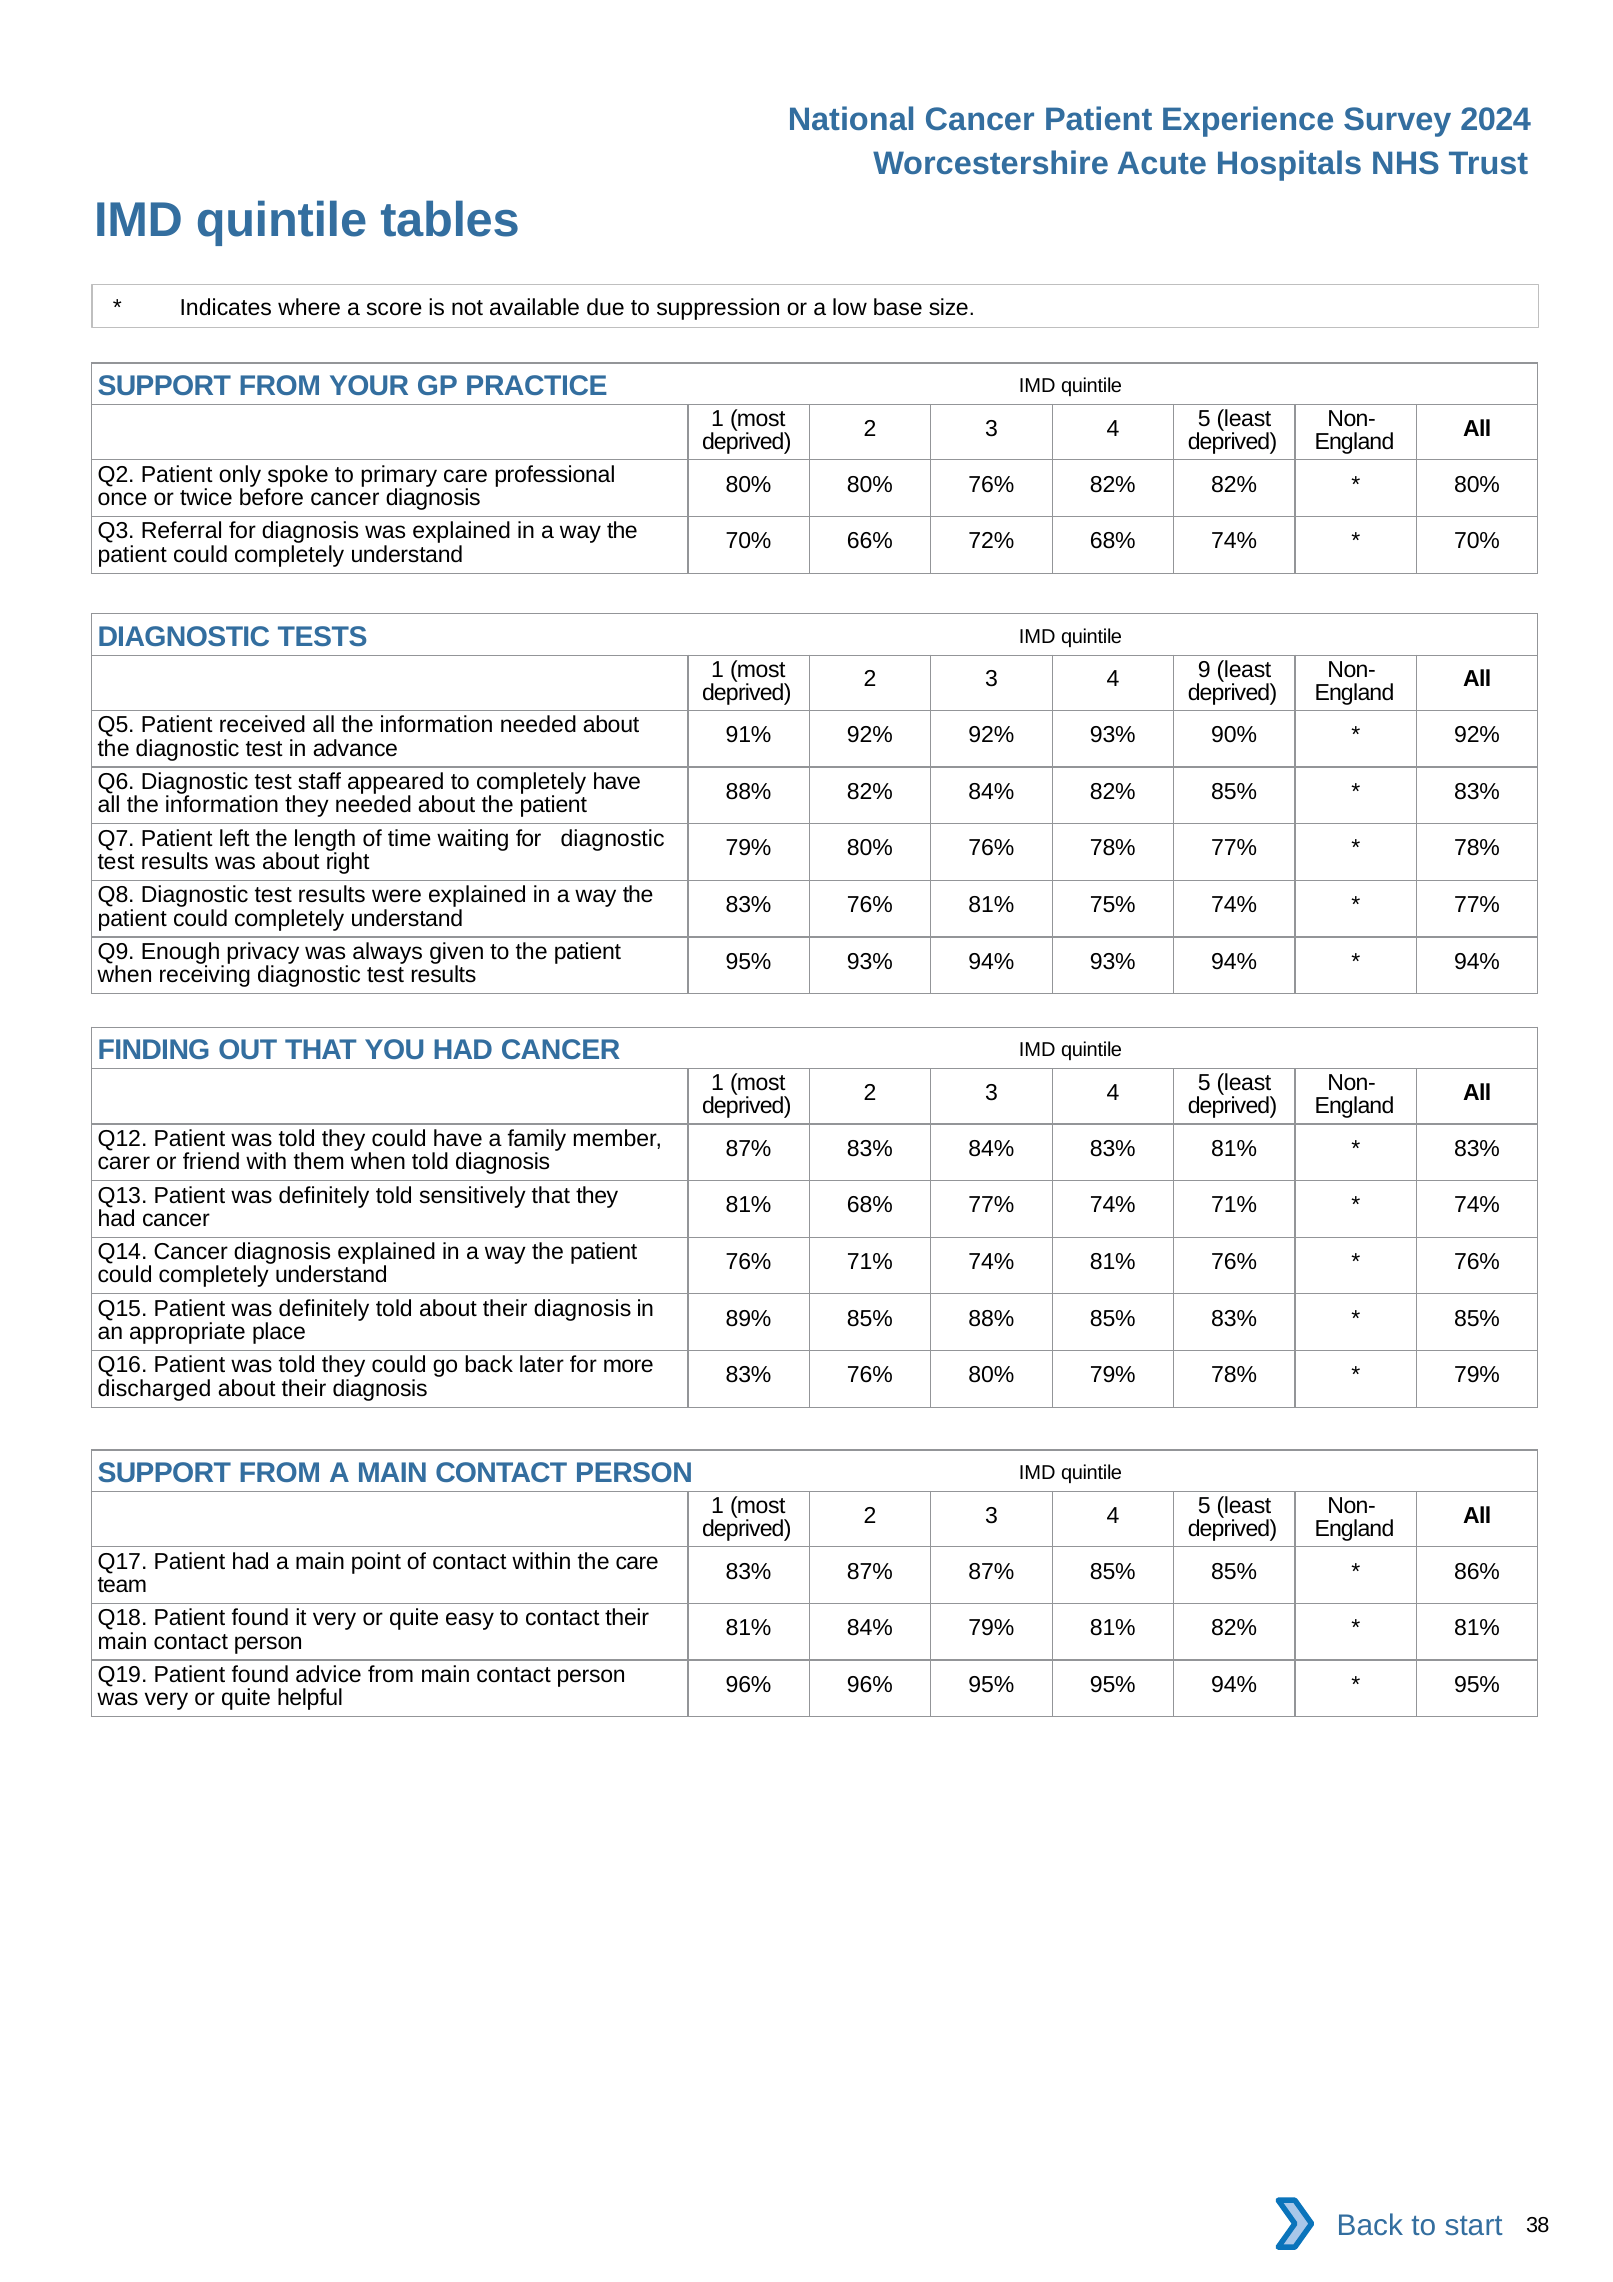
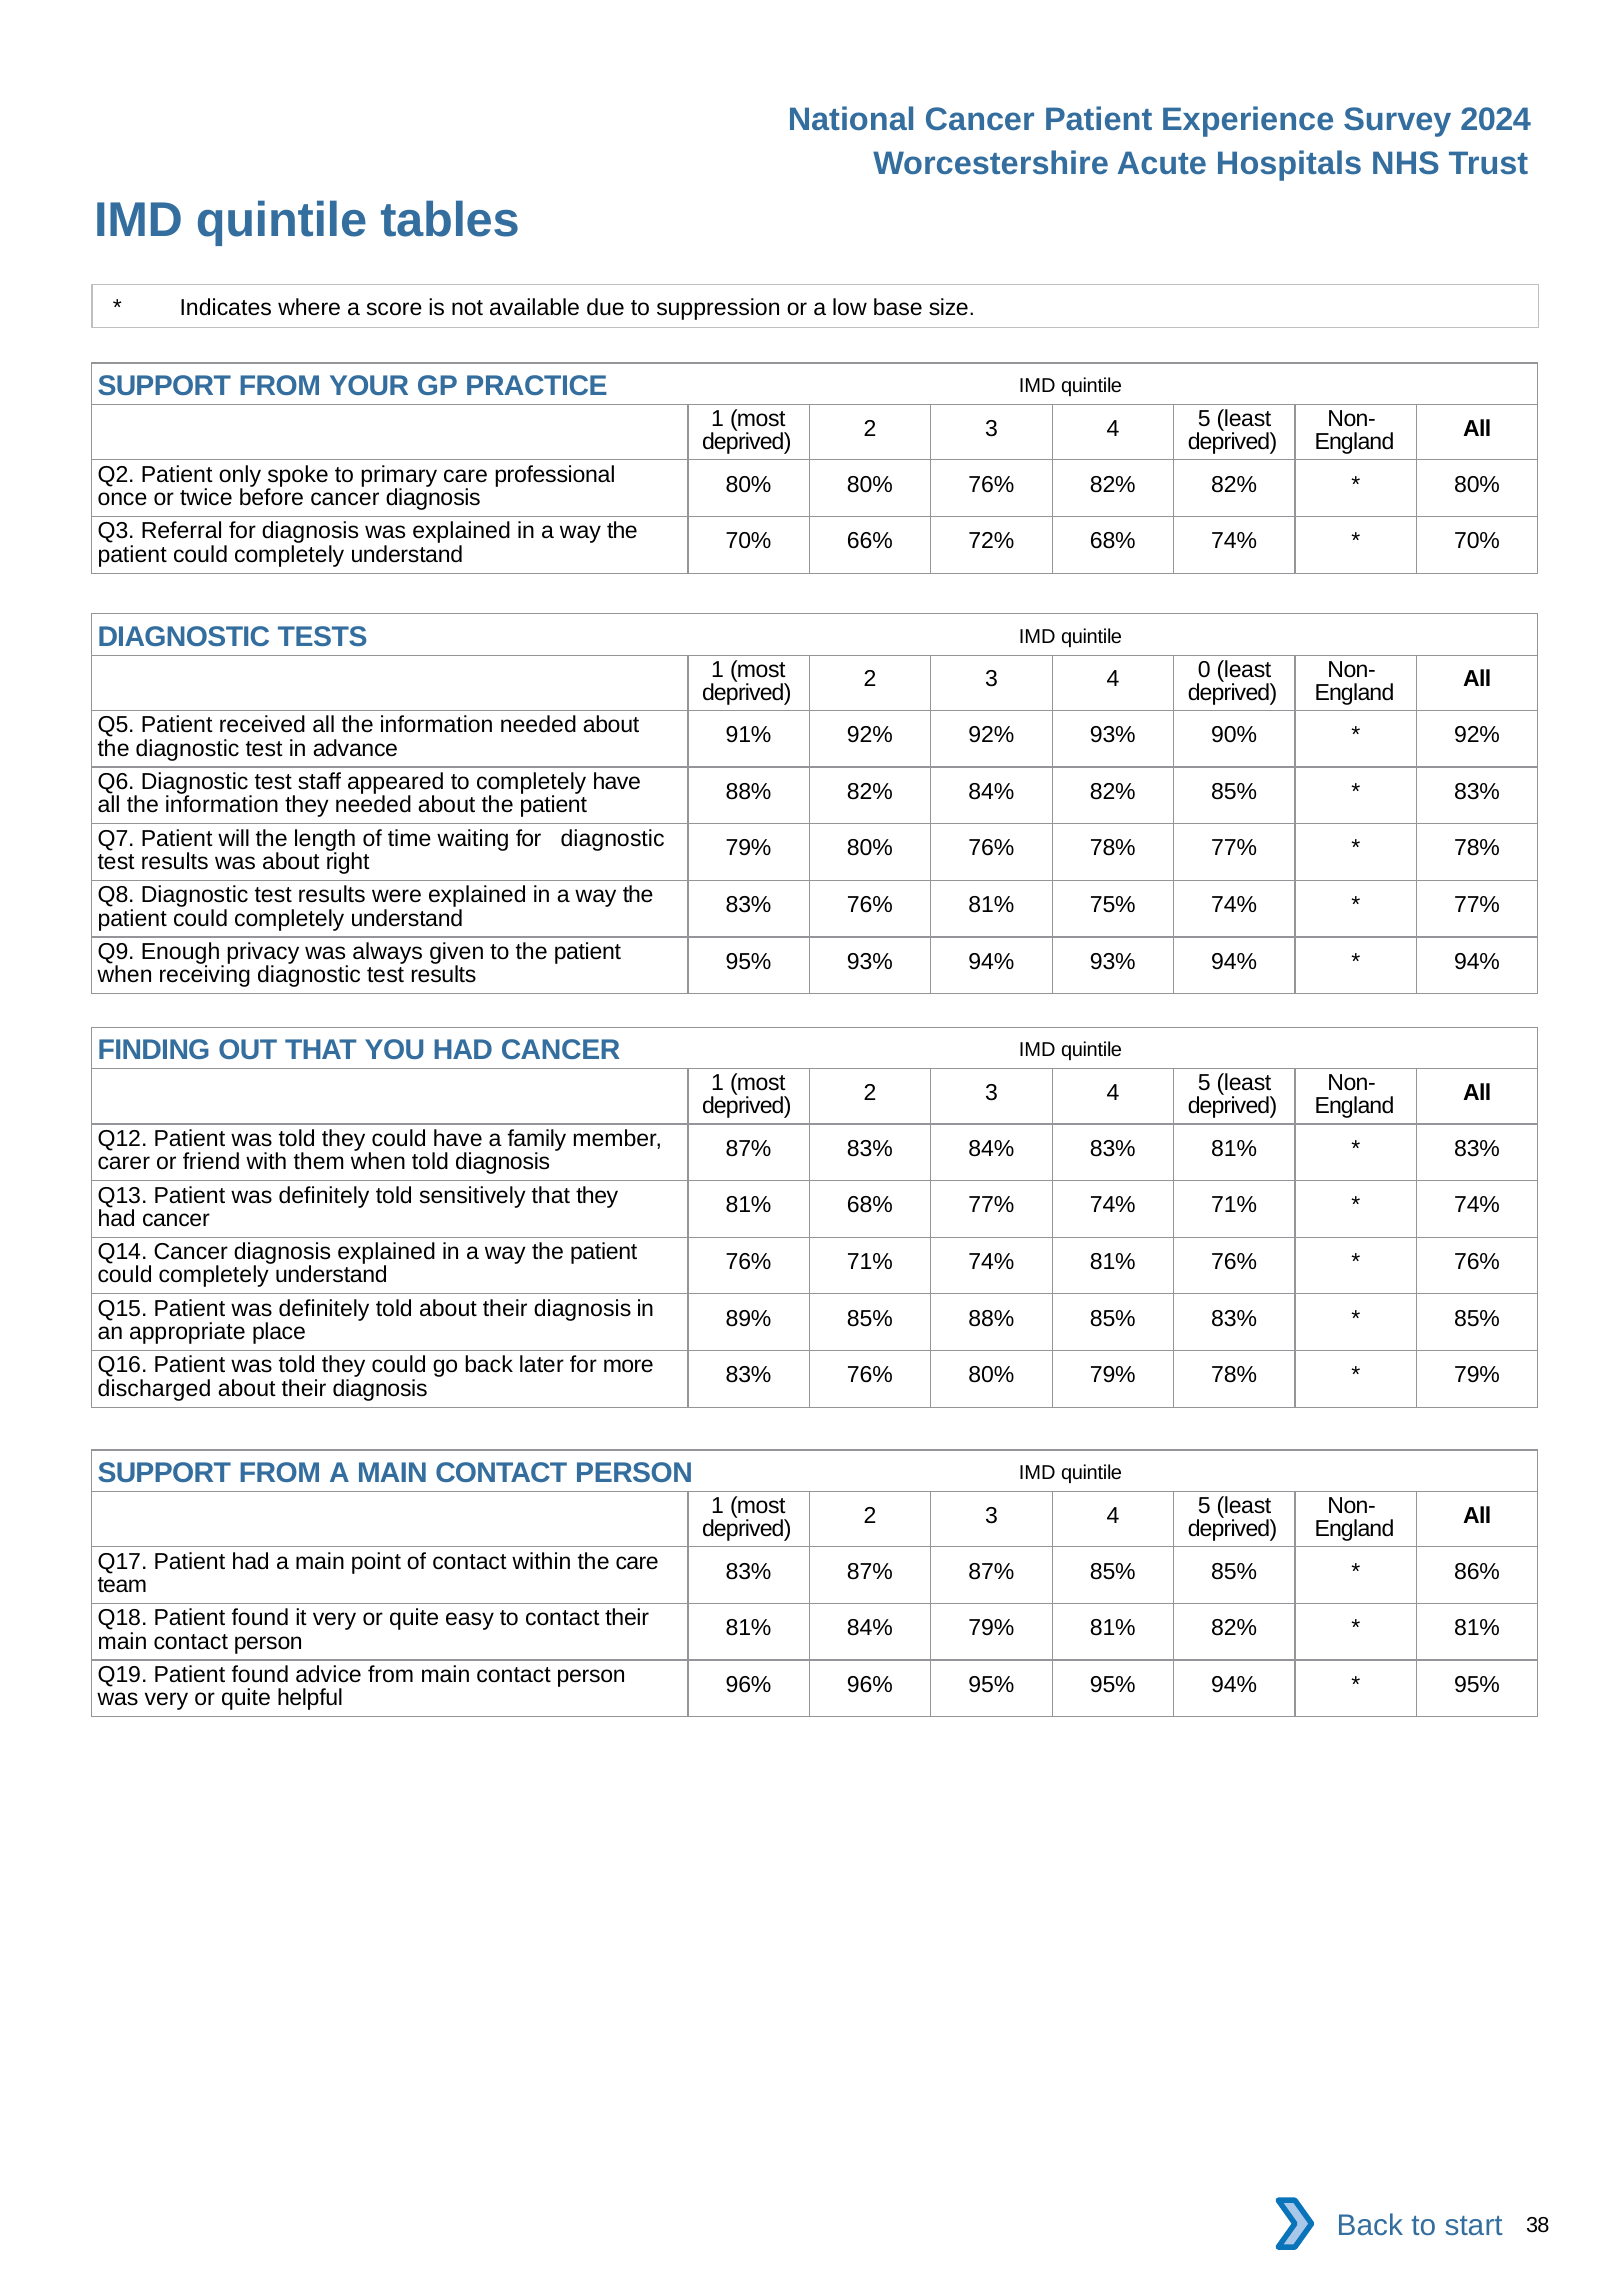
9: 9 -> 0 (1204, 670)
left: left -> will (234, 839)
